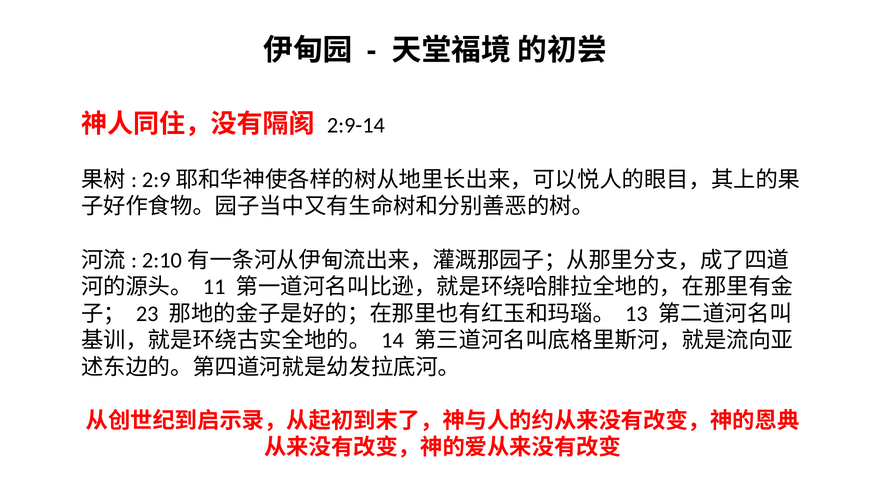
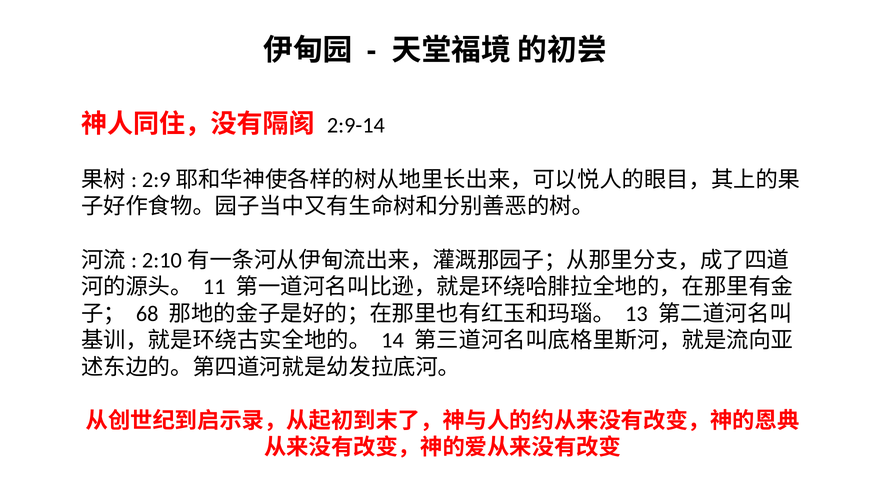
23: 23 -> 68 (147, 314)
